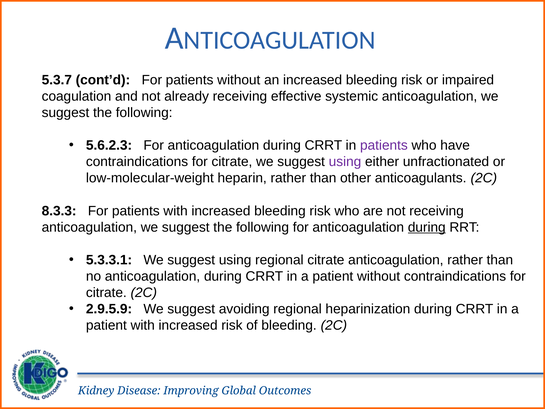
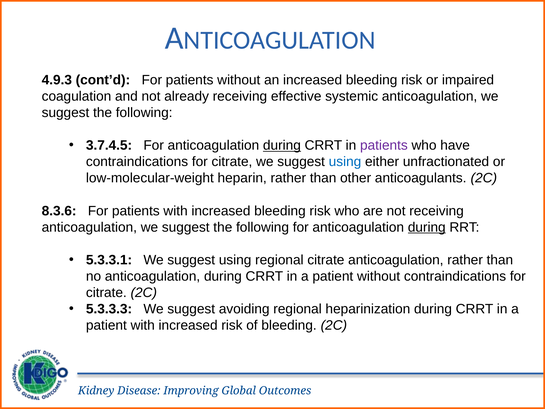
5.3.7: 5.3.7 -> 4.9.3 (57, 80)
5.6.2.3: 5.6.2.3 -> 3.7.4.5 (109, 145)
during underline: none -> present (282, 145)
using colour: purple -> blue (345, 162)
8.3.3: 8.3.3 -> 8.3.6 (59, 211)
2.9.5.9: 2.9.5.9 -> 5.3.3.3 (109, 309)
